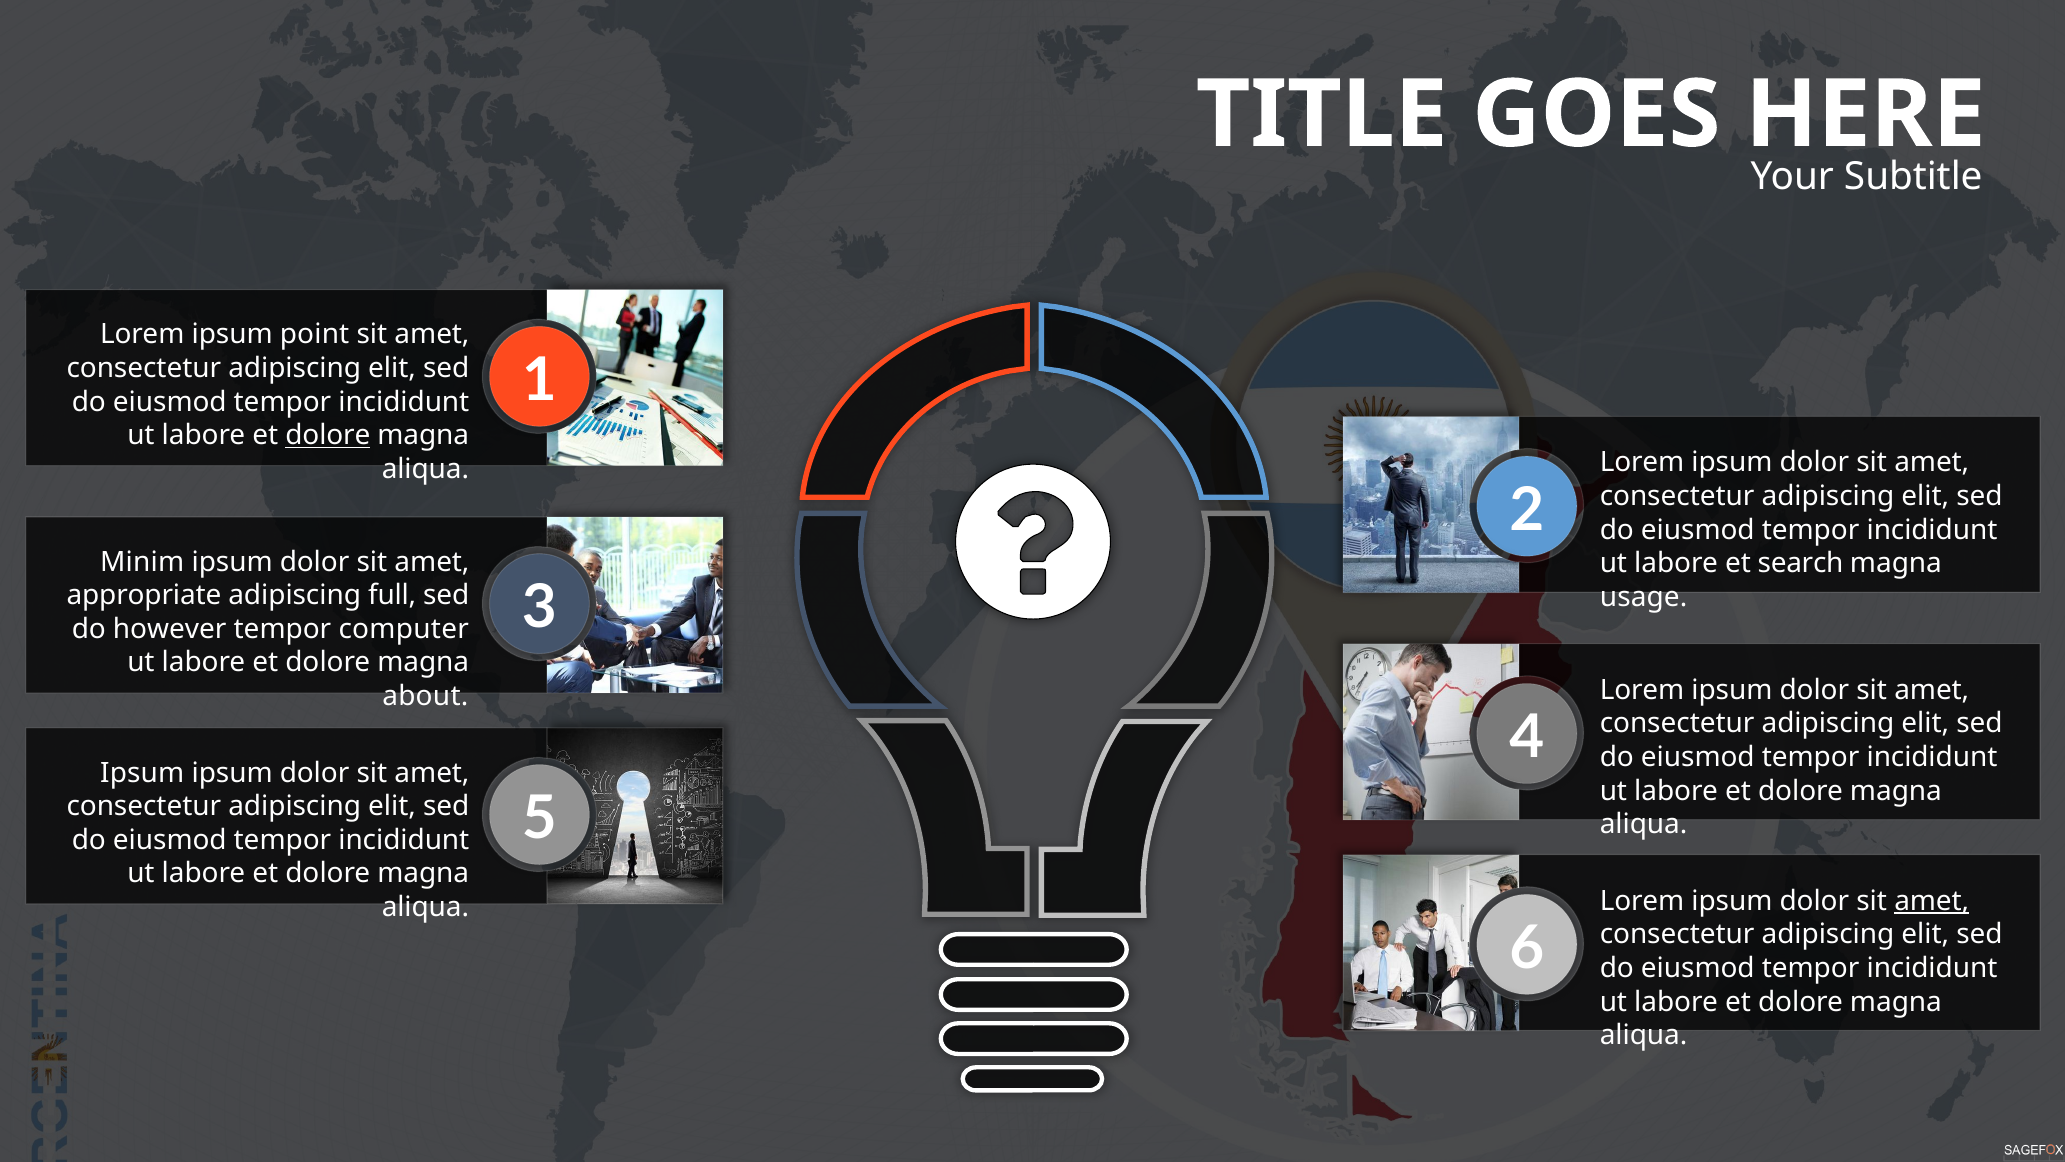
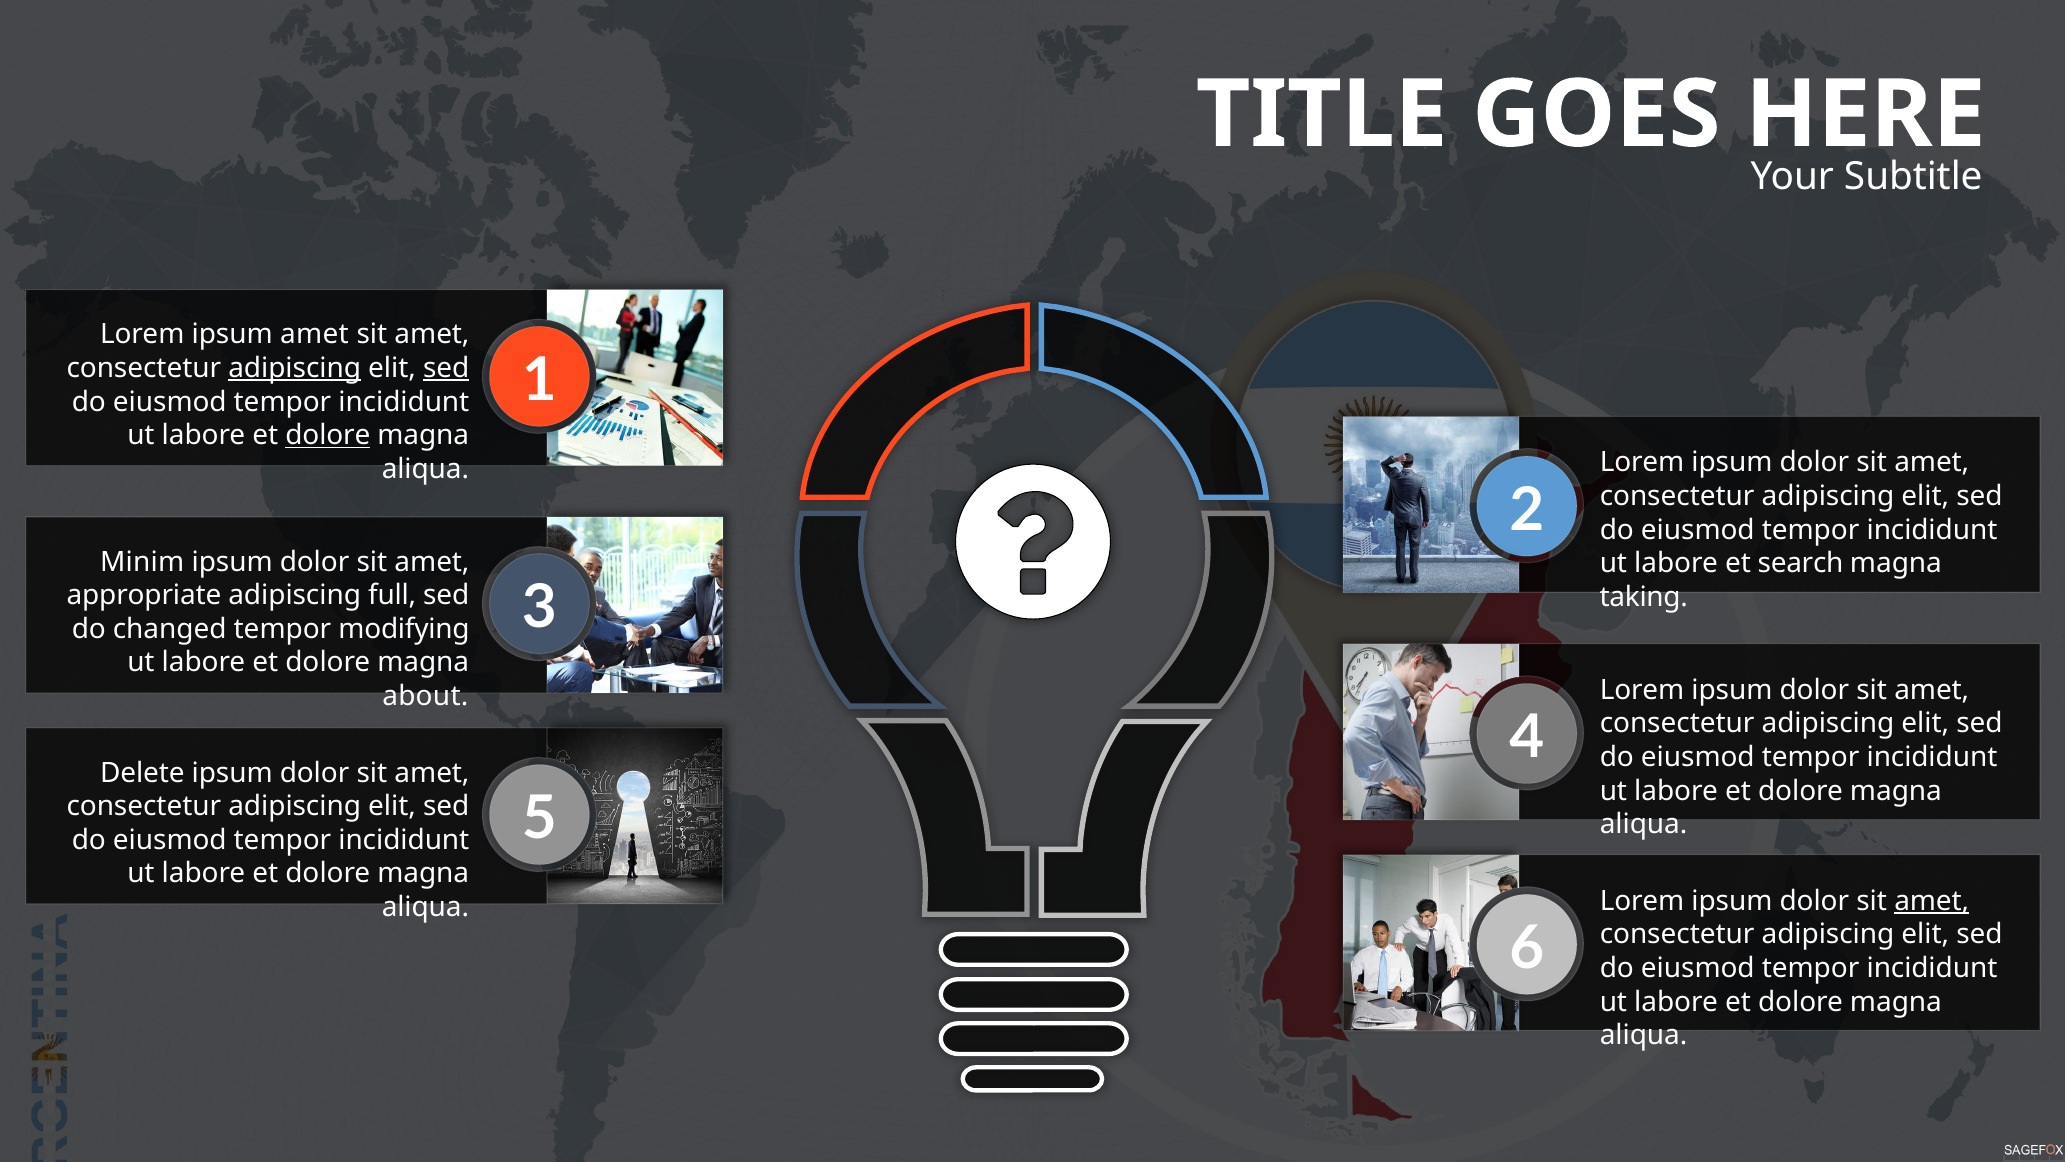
ipsum point: point -> amet (315, 334)
adipiscing underline: none -> present (295, 368)
sed underline: none -> present (446, 368)
usage: usage -> taking (1644, 597)
however: however -> changed (170, 629)
computer: computer -> modifying (404, 629)
Ipsum: Ipsum -> Delete (142, 773)
